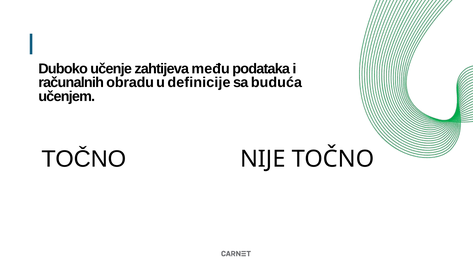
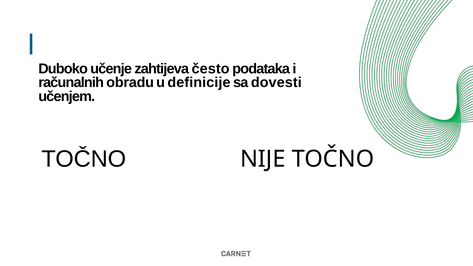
među: među -> često (211, 69)
buduća: buduća -> dovesti (276, 83)
